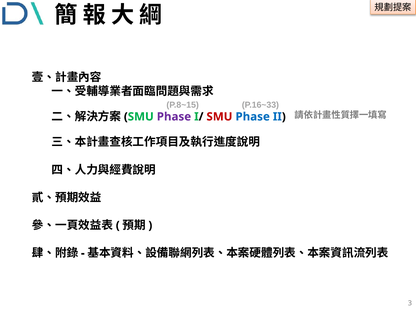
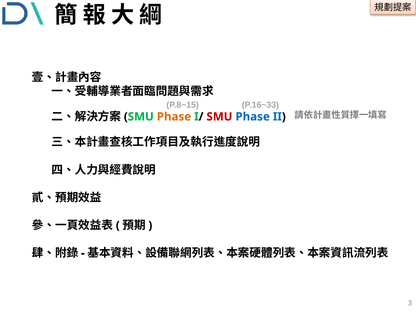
Phase colour: purple -> orange (174, 117)
